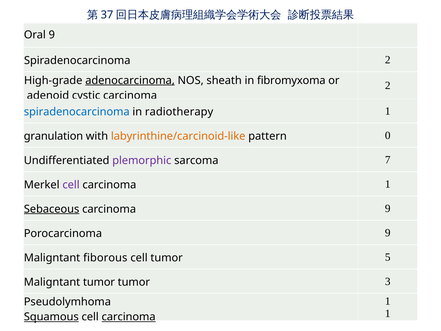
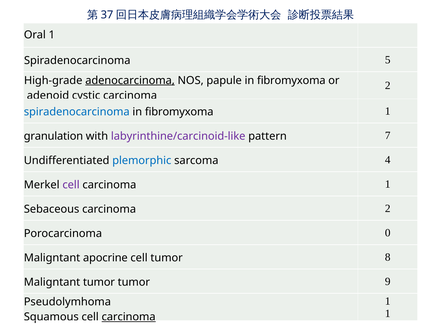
Oral 9: 9 -> 1 (52, 35)
Spiradenocarcinoma 2: 2 -> 5 (388, 60)
sheath: sheath -> papule (224, 80)
radiotherapy: radiotherapy -> fibromyxoma (179, 112)
labyrinthine/carcinoid-like colour: orange -> purple (178, 136)
0: 0 -> 7 (388, 136)
plemorphic colour: purple -> blue (142, 160)
7: 7 -> 4 (388, 160)
Sebaceous underline: present -> none (52, 209)
9: 9 -> 2 (388, 208)
Porocarcinoma 9: 9 -> 0 (388, 233)
fiborous: fiborous -> apocrine (105, 258)
5: 5 -> 8 (388, 257)
3: 3 -> 9 (388, 281)
Squamous underline: present -> none (51, 317)
